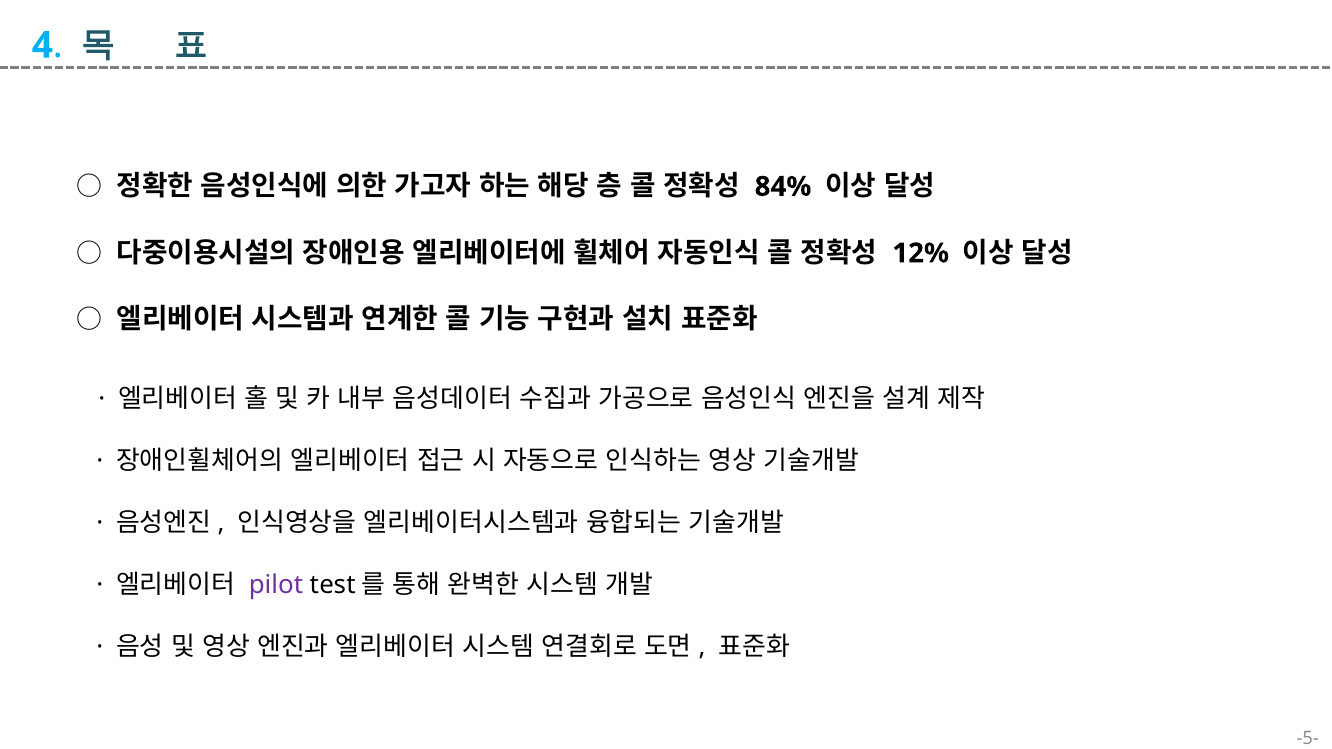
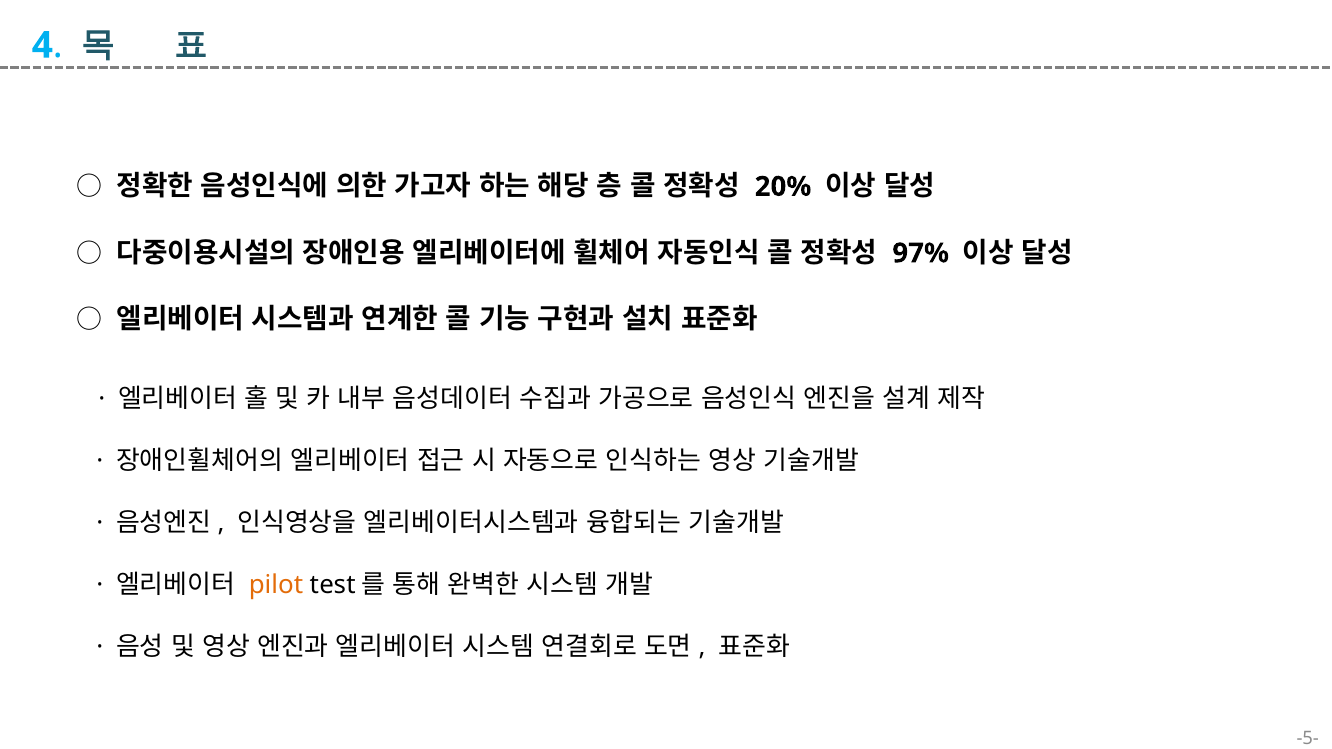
84%: 84% -> 20% (783, 187)
12%: 12% -> 97% (921, 253)
pilot colour: purple -> orange (276, 585)
